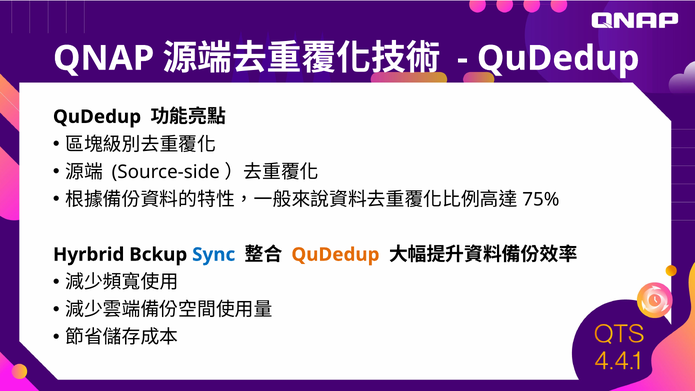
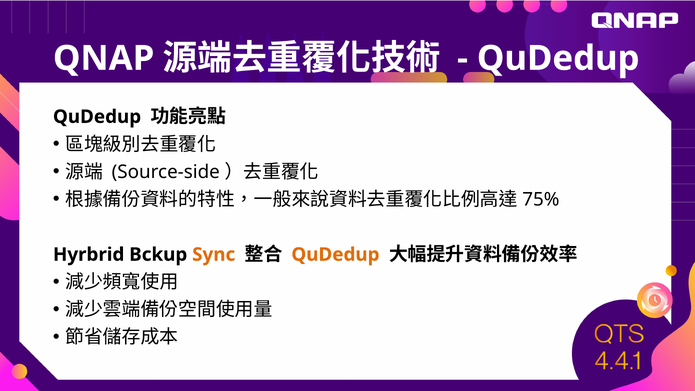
Sync colour: blue -> orange (214, 255)
